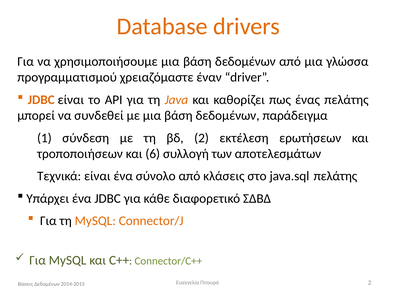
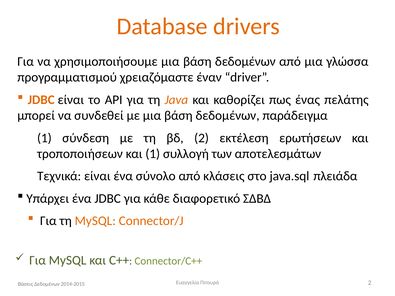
και 6: 6 -> 1 (153, 154)
java.sql πελάτης: πελάτης -> πλειάδα (335, 176)
